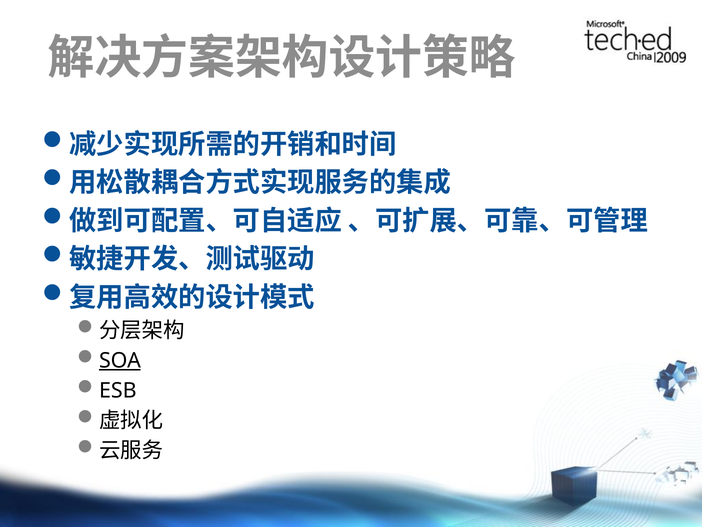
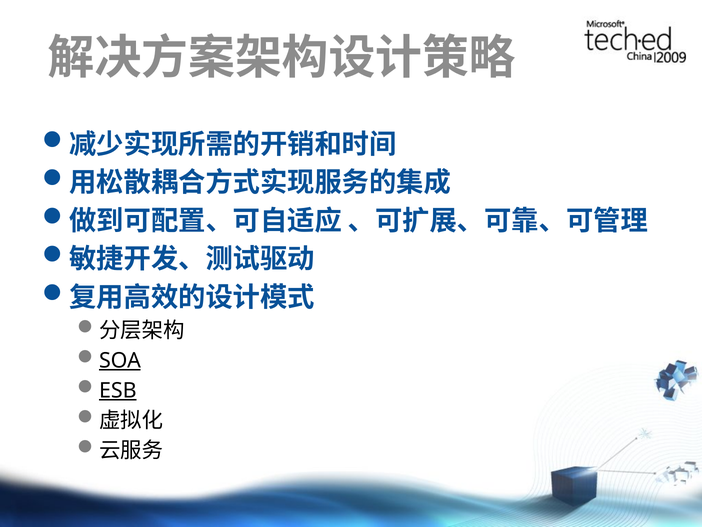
ESB underline: none -> present (118, 390)
